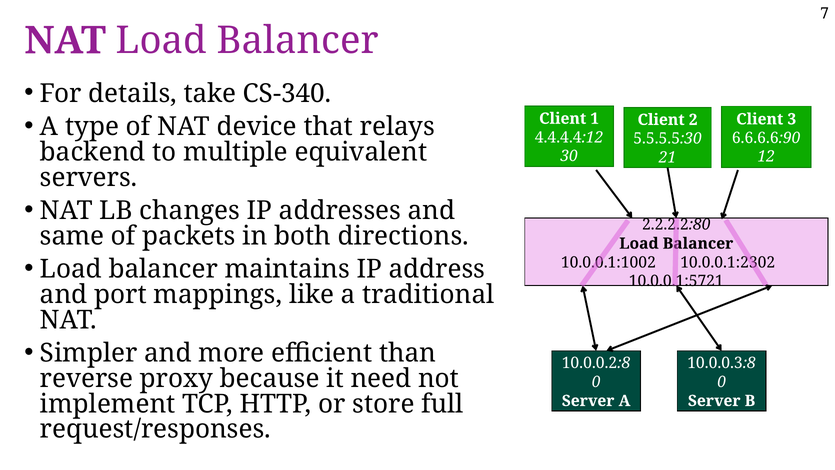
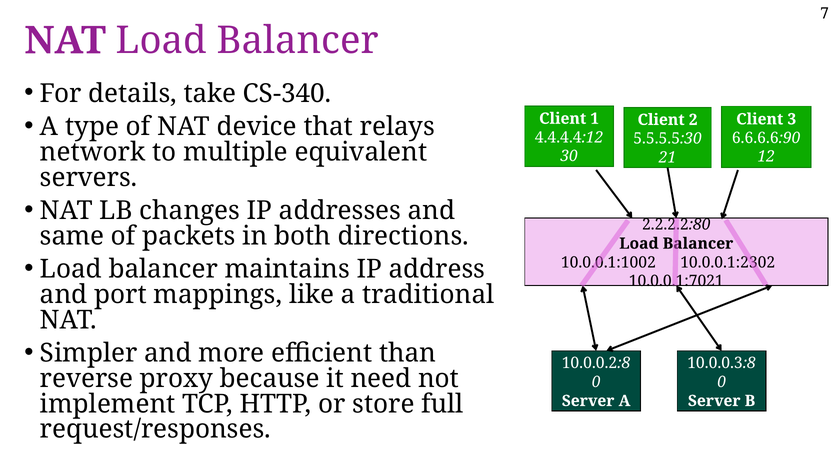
backend: backend -> network (93, 152)
10.0.0.1:5721: 10.0.0.1:5721 -> 10.0.0.1:7021 (676, 281)
